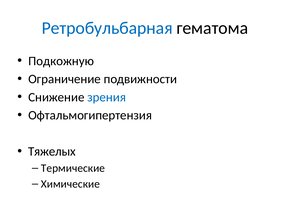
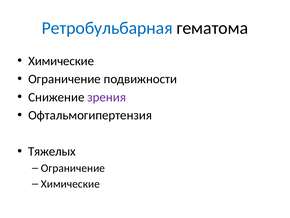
Подкожную: Подкожную -> Химические (61, 61)
зрения colour: blue -> purple (107, 97)
Термические: Термические -> Ограничение (73, 168)
